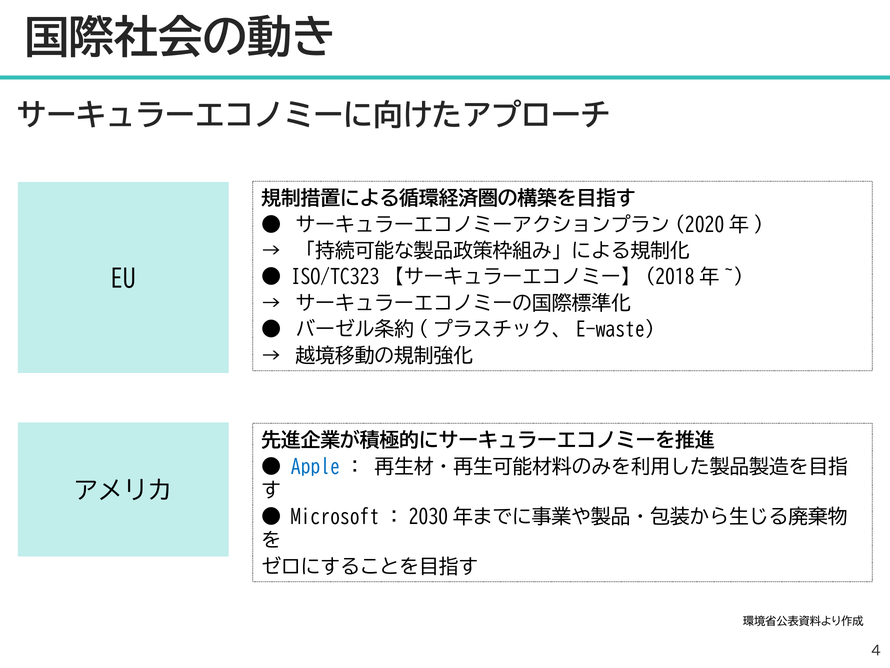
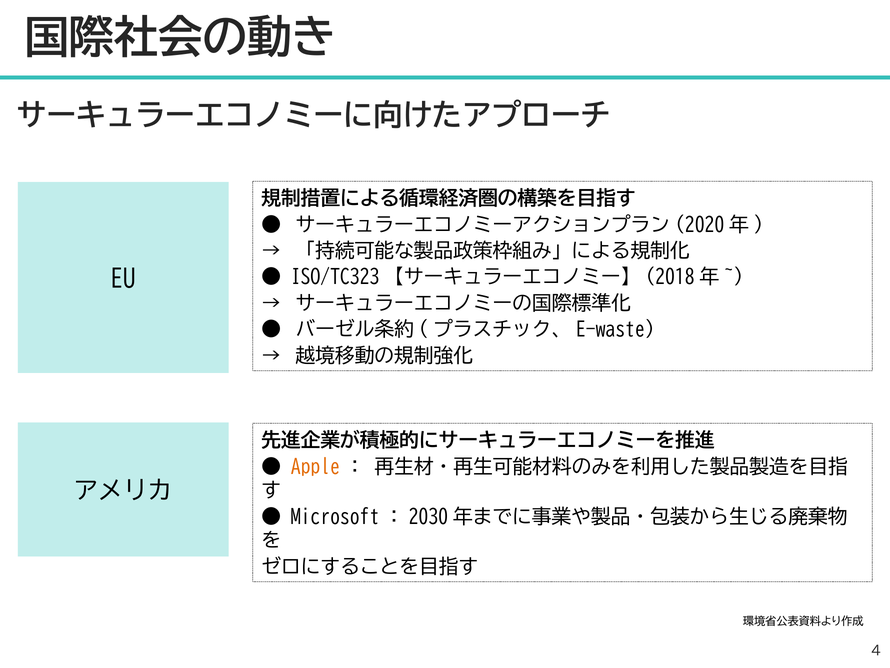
Apple colour: blue -> orange (315, 467)
